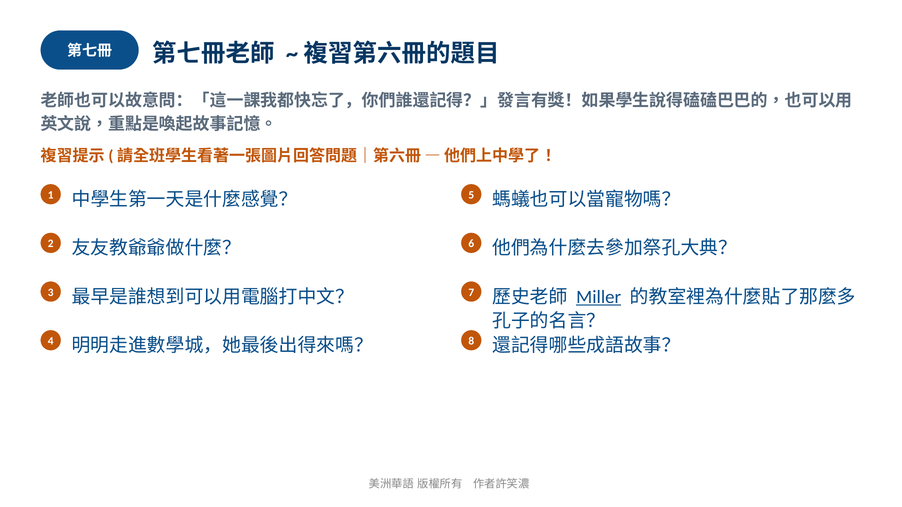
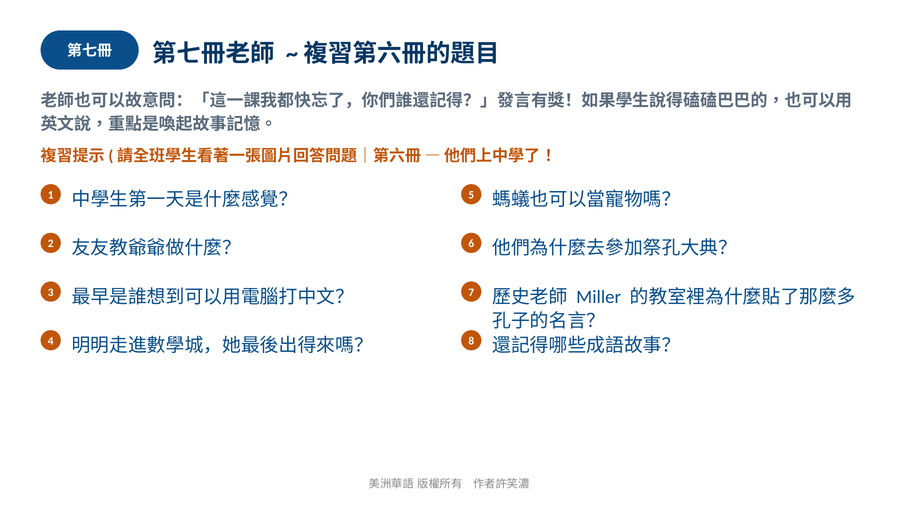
Miller underline: present -> none (599, 297)
